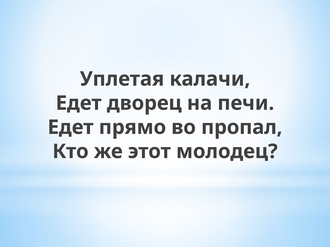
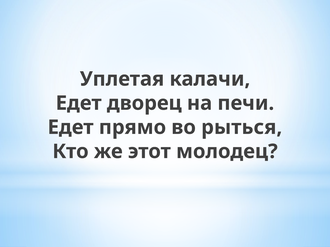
пропал: пропал -> рыться (242, 128)
